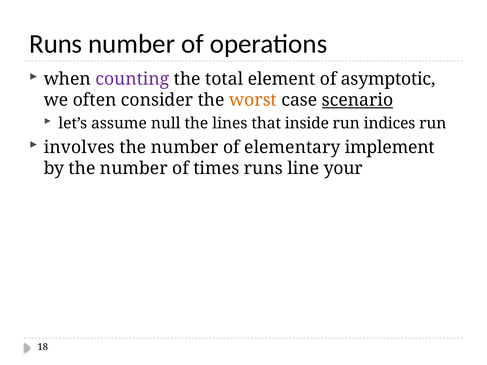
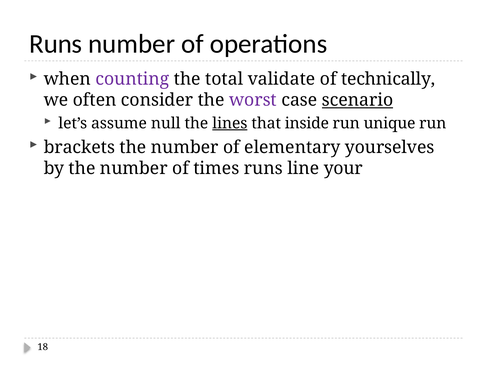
element: element -> validate (282, 79)
asymptotic: asymptotic -> technically (388, 79)
worst colour: orange -> purple (253, 100)
lines underline: none -> present (230, 123)
indices: indices -> unique (390, 123)
involves: involves -> brackets (79, 147)
implement: implement -> yourselves (390, 147)
